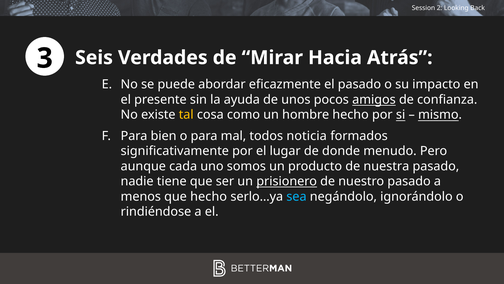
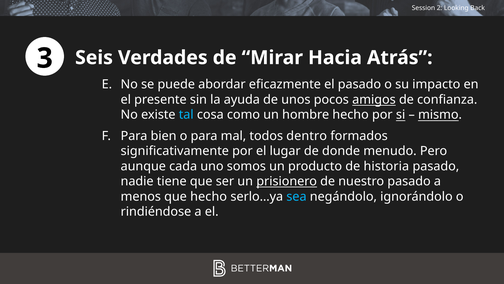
tal colour: yellow -> light blue (186, 115)
noticia: noticia -> dentro (307, 136)
nuestra: nuestra -> historia (386, 166)
